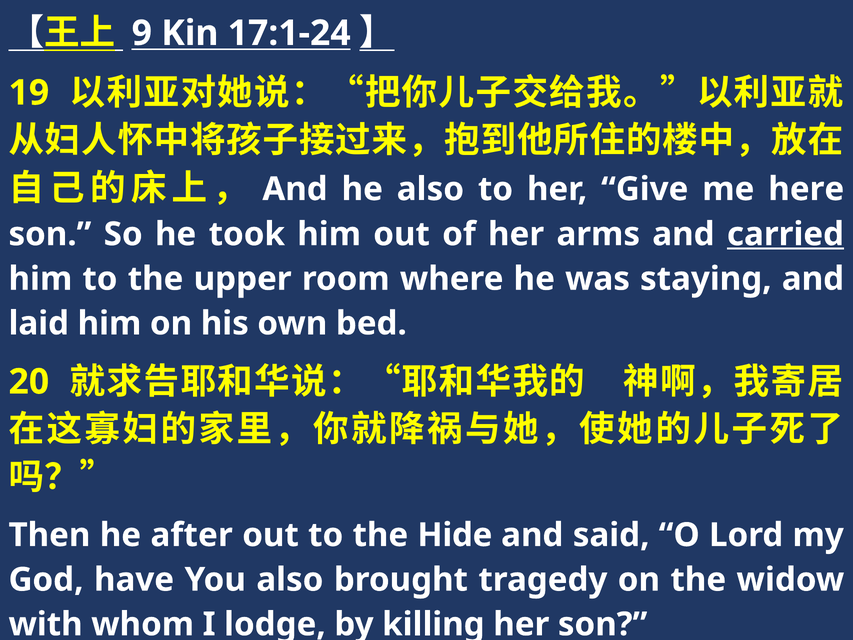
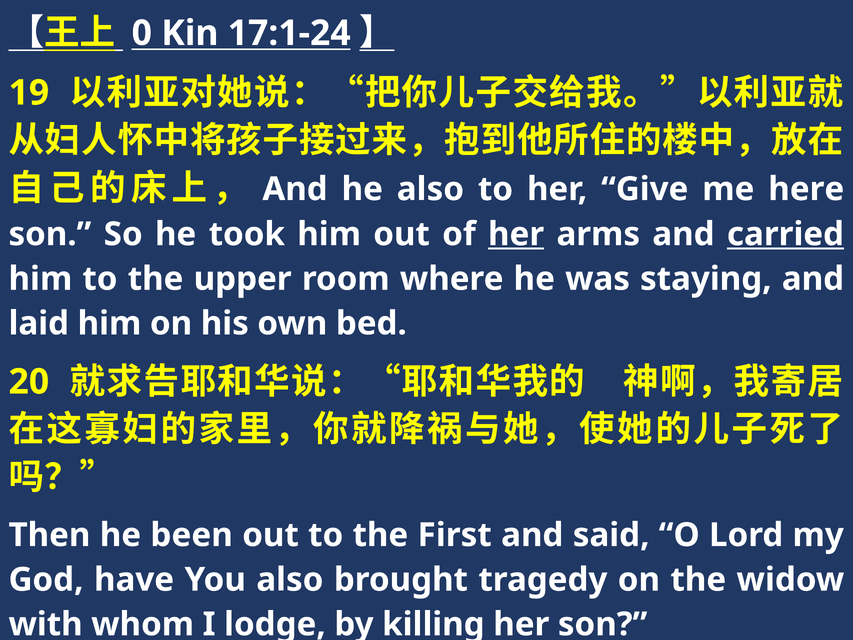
9: 9 -> 0 (142, 33)
her underline: none -> present (516, 234)
after: after -> been (192, 535)
Hide: Hide -> First (455, 535)
